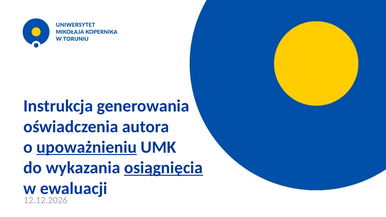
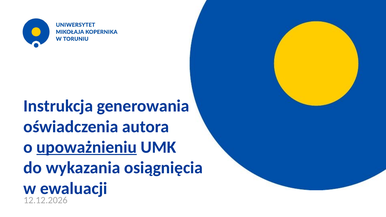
osiągnięcia underline: present -> none (163, 168)
